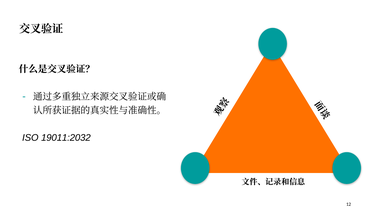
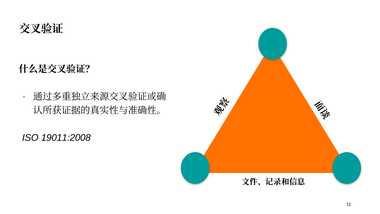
19011:2032: 19011:2032 -> 19011:2008 (66, 138)
